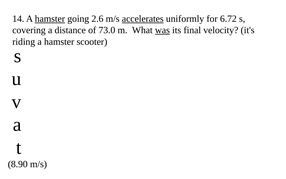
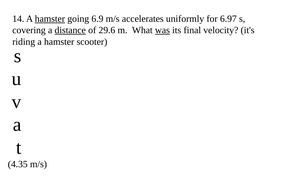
2.6: 2.6 -> 6.9 (97, 19)
accelerates underline: present -> none (143, 19)
6.72: 6.72 -> 6.97 (228, 19)
distance underline: none -> present (70, 30)
73.0: 73.0 -> 29.6 (107, 30)
8.90: 8.90 -> 4.35 (18, 164)
